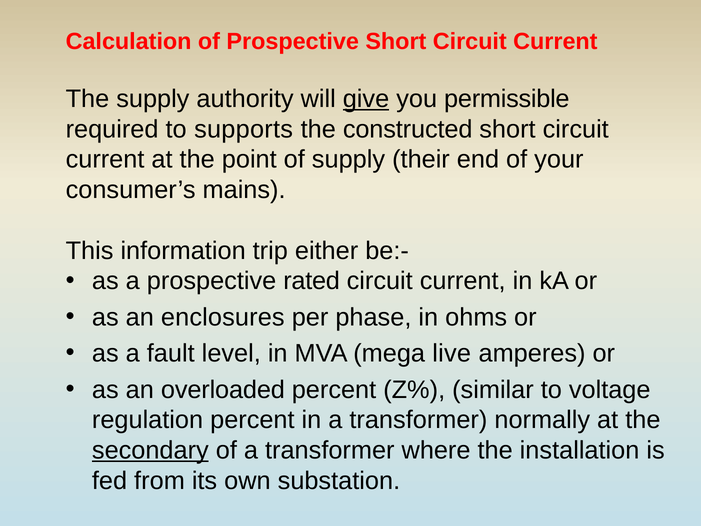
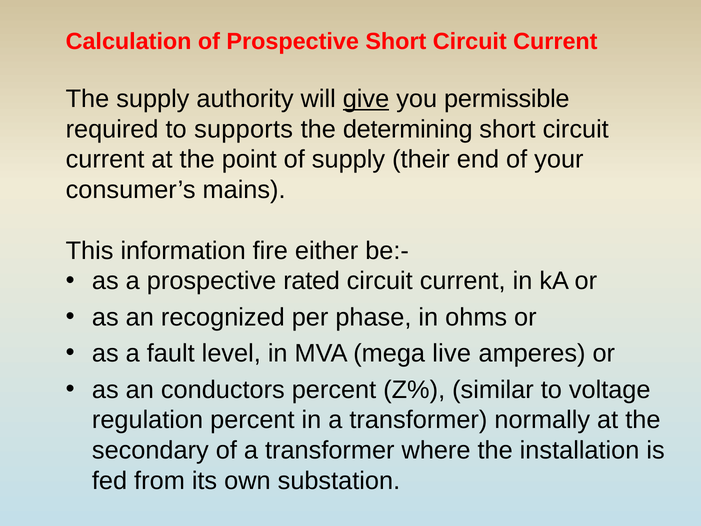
constructed: constructed -> determining (408, 129)
trip: trip -> fire (270, 251)
enclosures: enclosures -> recognized (223, 317)
overloaded: overloaded -> conductors (223, 390)
secondary underline: present -> none (150, 450)
